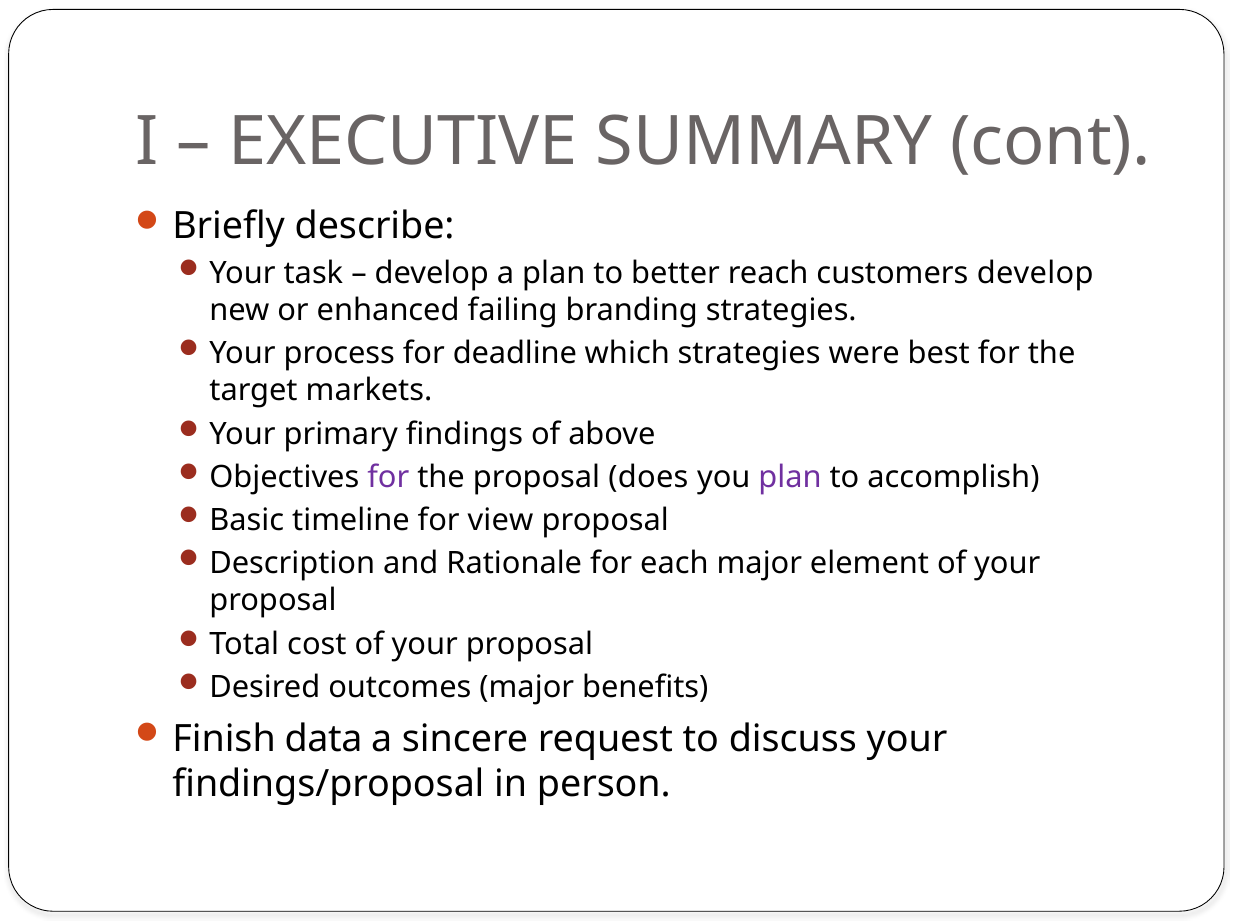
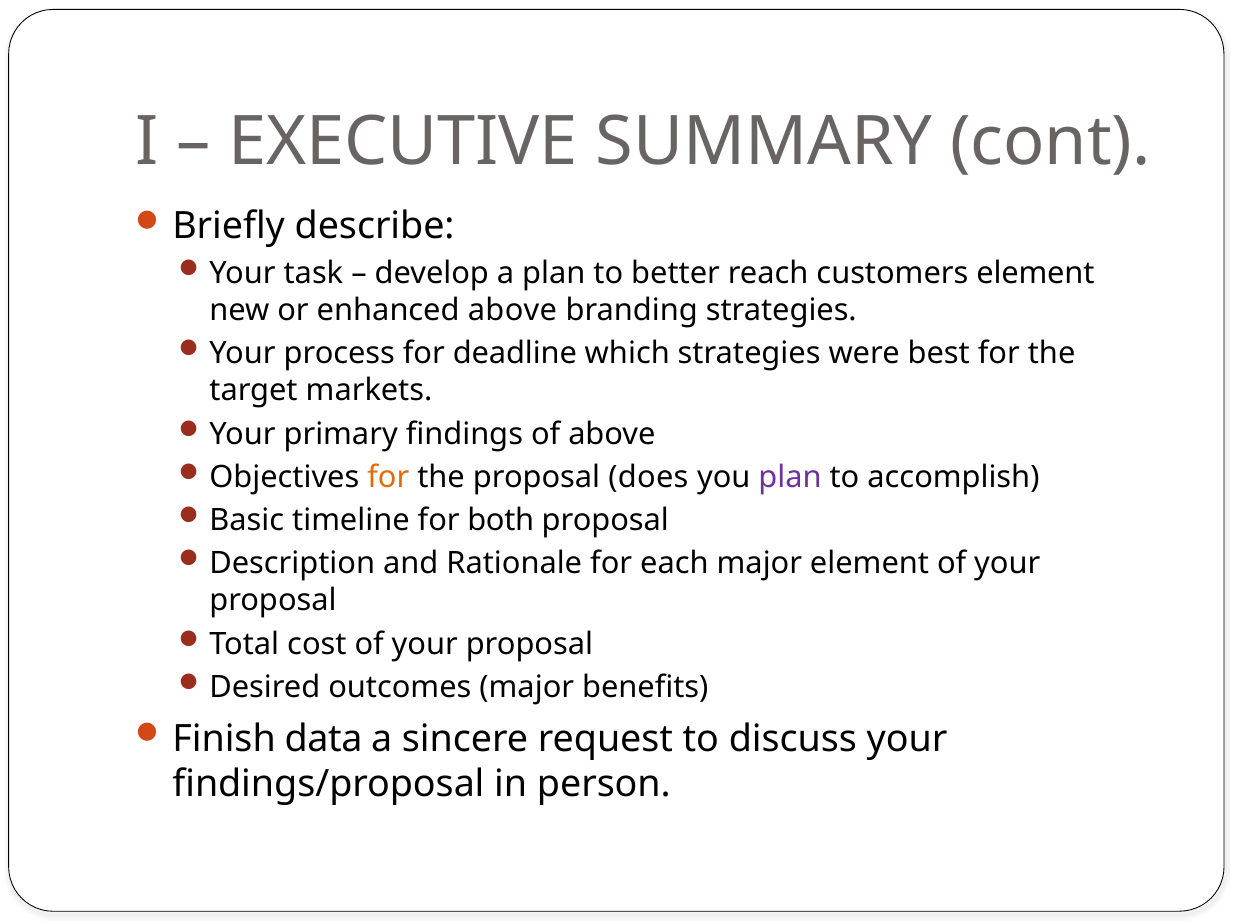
customers develop: develop -> element (1035, 274)
enhanced failing: failing -> above (512, 311)
for colour: purple -> orange (388, 478)
view: view -> both (501, 521)
